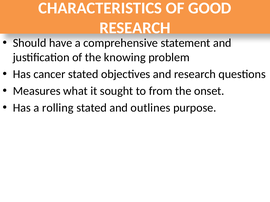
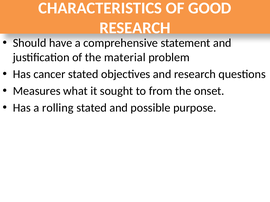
knowing: knowing -> material (125, 58)
outlines: outlines -> possible (151, 108)
